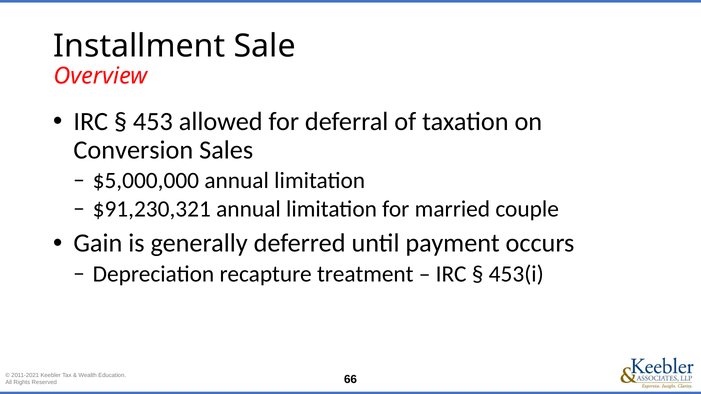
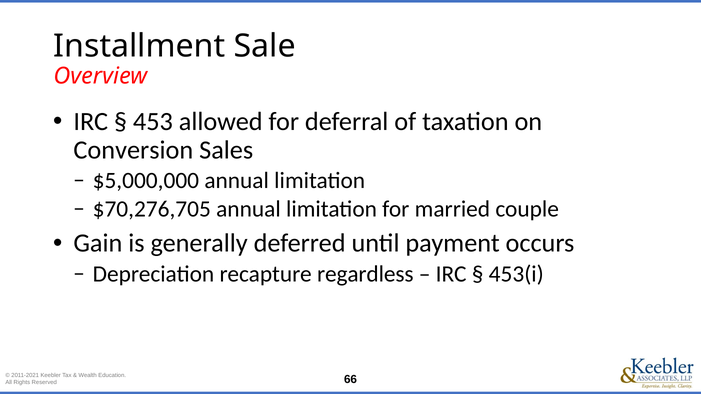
$91,230,321: $91,230,321 -> $70,276,705 (152, 209)
treatment: treatment -> regardless (365, 274)
